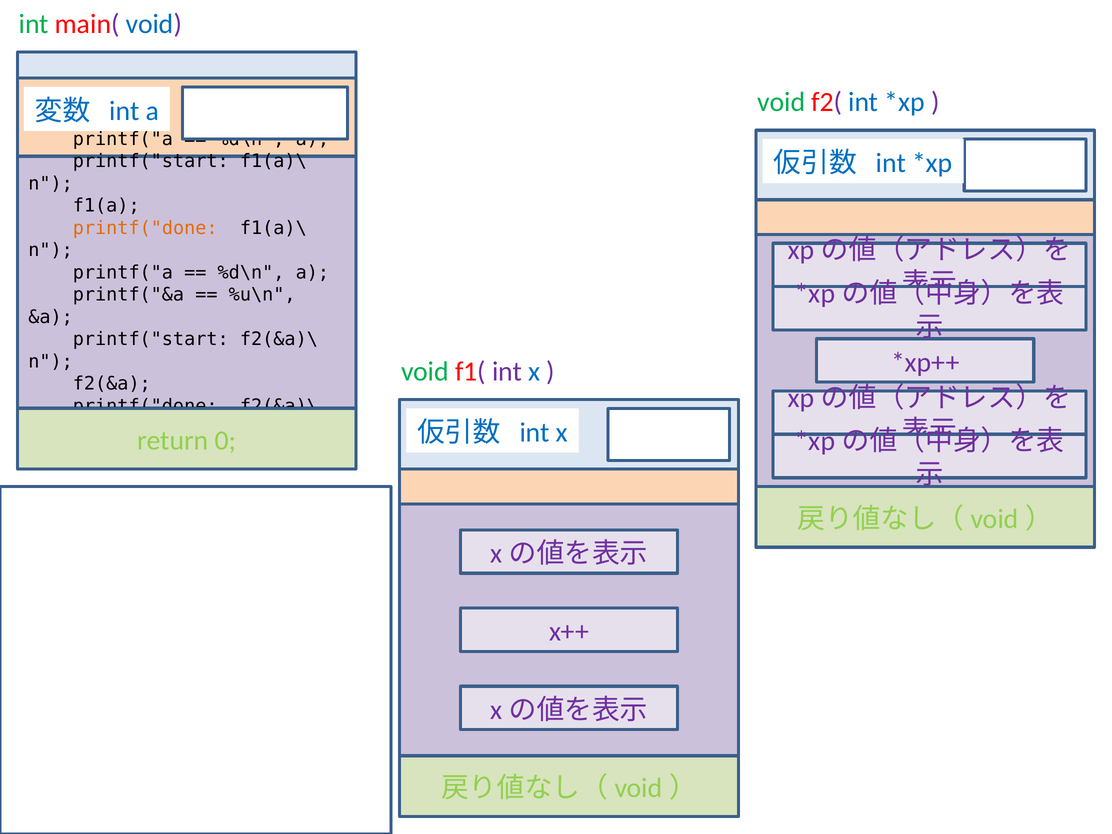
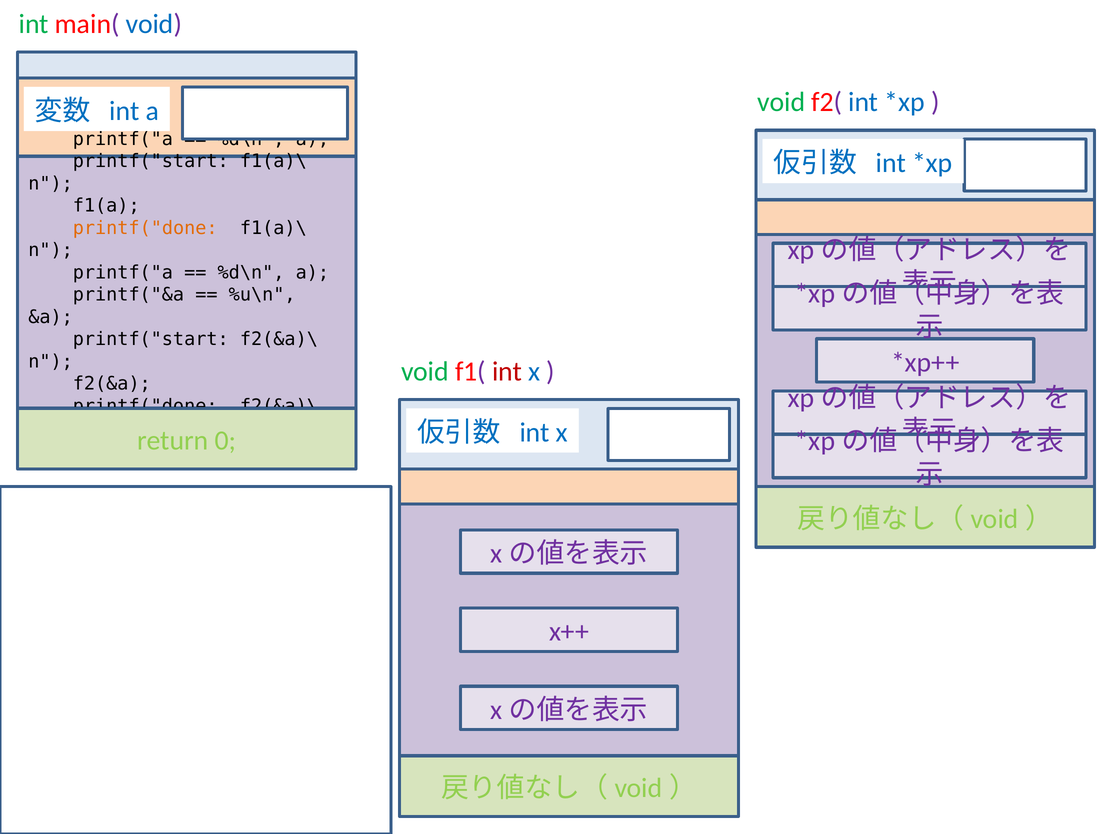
int colour: purple -> red (507, 372)
